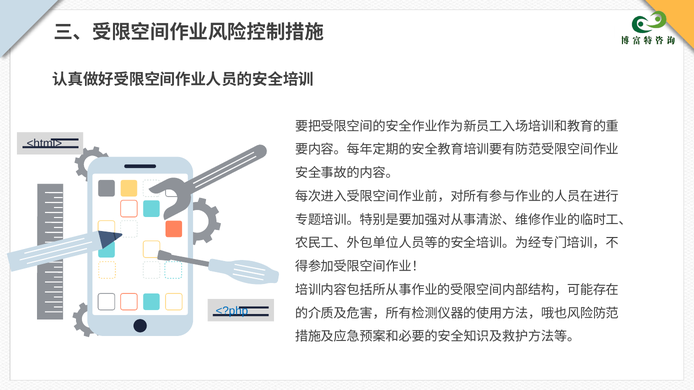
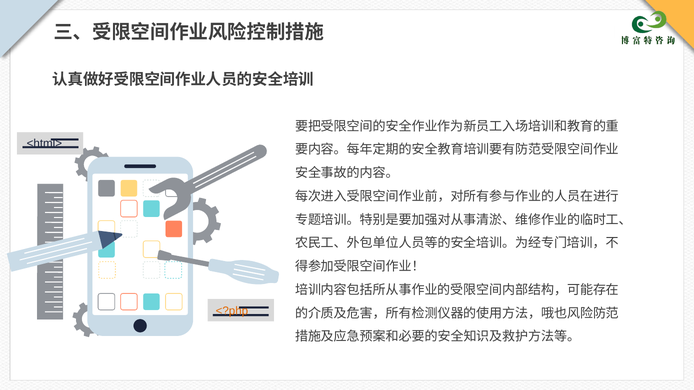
<?php colour: blue -> orange (232, 311)
